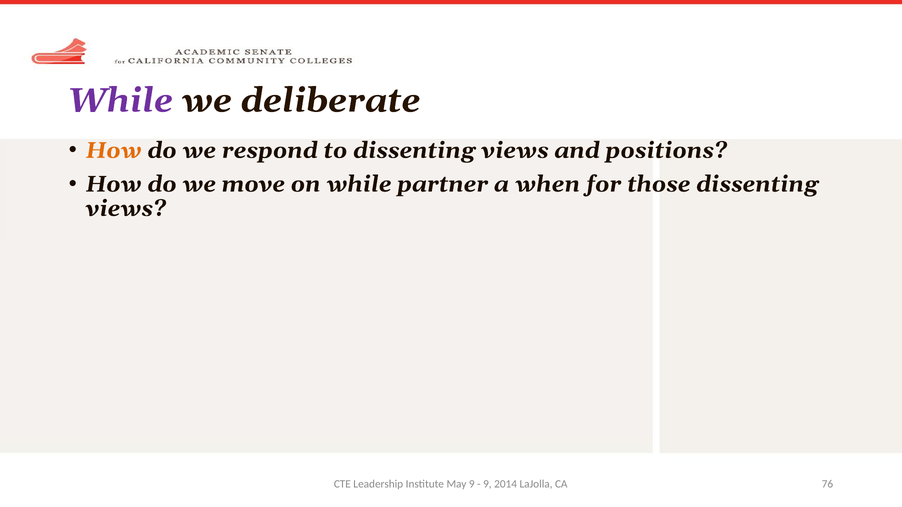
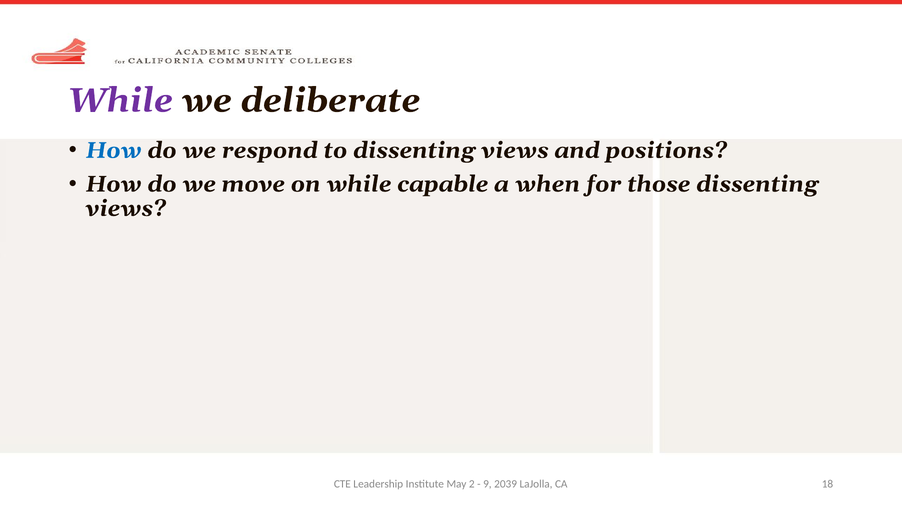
How colour: orange -> blue (114, 150)
partner: partner -> capable (443, 184)
May 9: 9 -> 2 (472, 485)
2014: 2014 -> 2039 (506, 485)
76: 76 -> 18 (827, 484)
